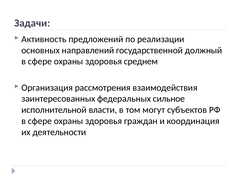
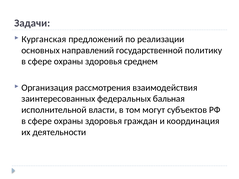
Активность: Активность -> Курганская (44, 39)
должный: должный -> политику (203, 50)
сильное: сильное -> бальная (169, 99)
